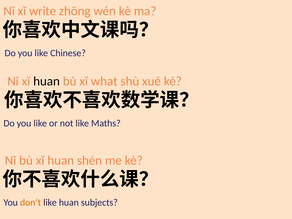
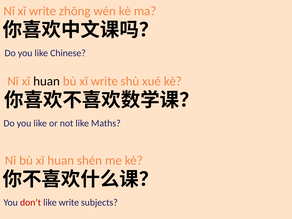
bù xǐ what: what -> write (104, 81)
don’t colour: orange -> red (31, 202)
like huan: huan -> write (69, 202)
